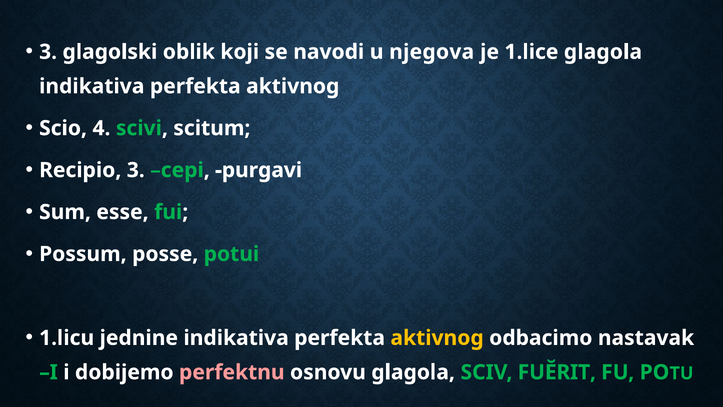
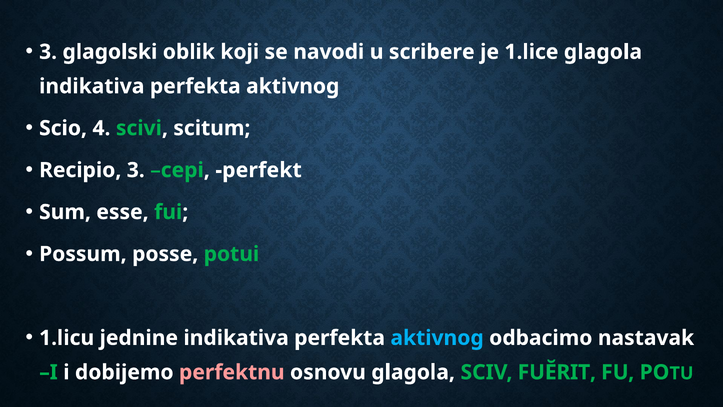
njegova: njegova -> scribere (432, 52)
purgavi: purgavi -> perfekt (258, 170)
aktivnog colour: yellow -> light blue (437, 338)
